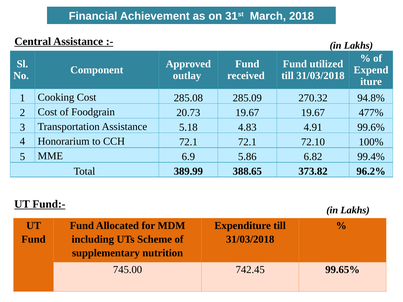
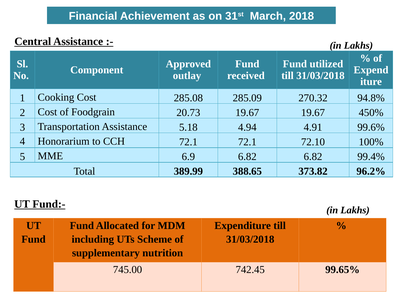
477%: 477% -> 450% (371, 113)
4.83: 4.83 -> 4.94 (247, 127)
6.9 5.86: 5.86 -> 6.82 (247, 157)
